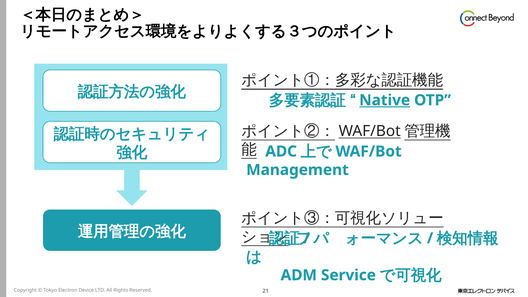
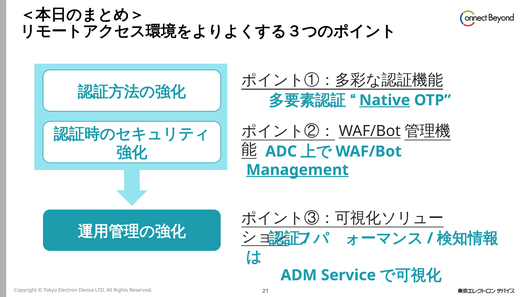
Management underline: none -> present (297, 170)
